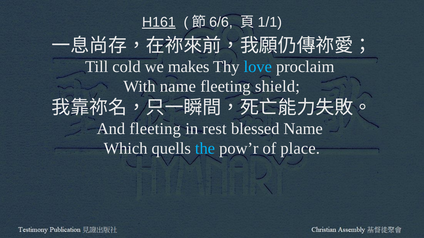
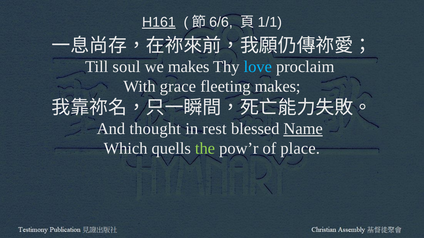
cold: cold -> soul (126, 67)
With name: name -> grace (178, 87)
fleeting shield: shield -> makes (278, 87)
And fleeting: fleeting -> thought (155, 129)
Name underline: none -> present (303, 129)
the colour: light blue -> light green (205, 149)
